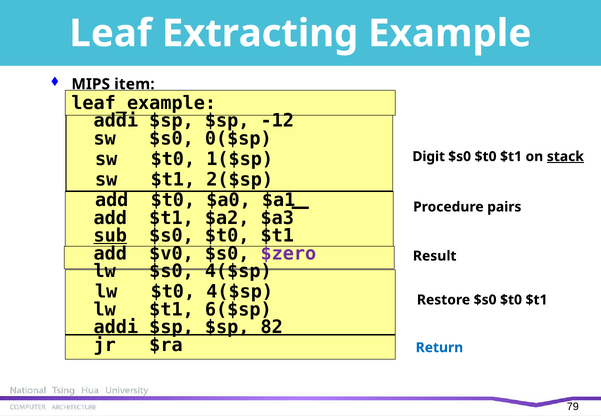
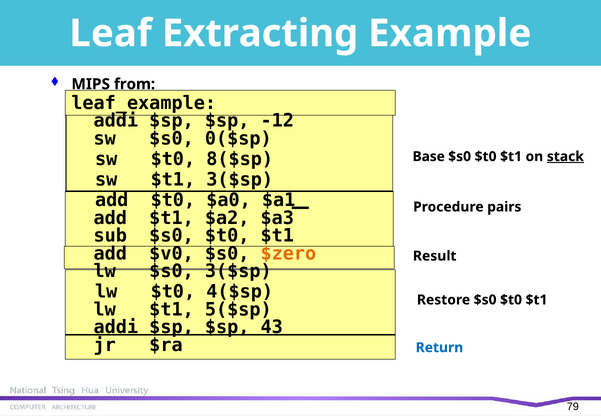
item: item -> from (135, 84)
1($sp: 1($sp -> 8($sp (240, 159)
Digit: Digit -> Base (429, 157)
$t1 2($sp: 2($sp -> 3($sp (240, 180)
sub underline: present -> none (110, 236)
$zero colour: purple -> orange (288, 253)
$s0 4($sp: 4($sp -> 3($sp (238, 271)
6($sp: 6($sp -> 5($sp (238, 310)
82: 82 -> 43 (272, 327)
